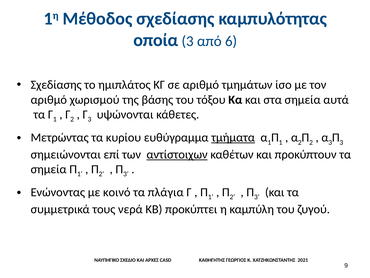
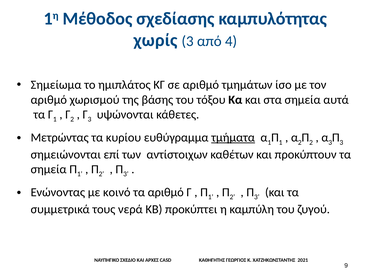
οποία: οποία -> χωρίς (156, 40)
6: 6 -> 4 (231, 41)
Σχεδίασης: Σχεδίασης -> Σημείωμα (56, 85)
αντίστοιχων underline: present -> none (177, 154)
τα πλάγια: πλάγια -> αριθμό (166, 192)
